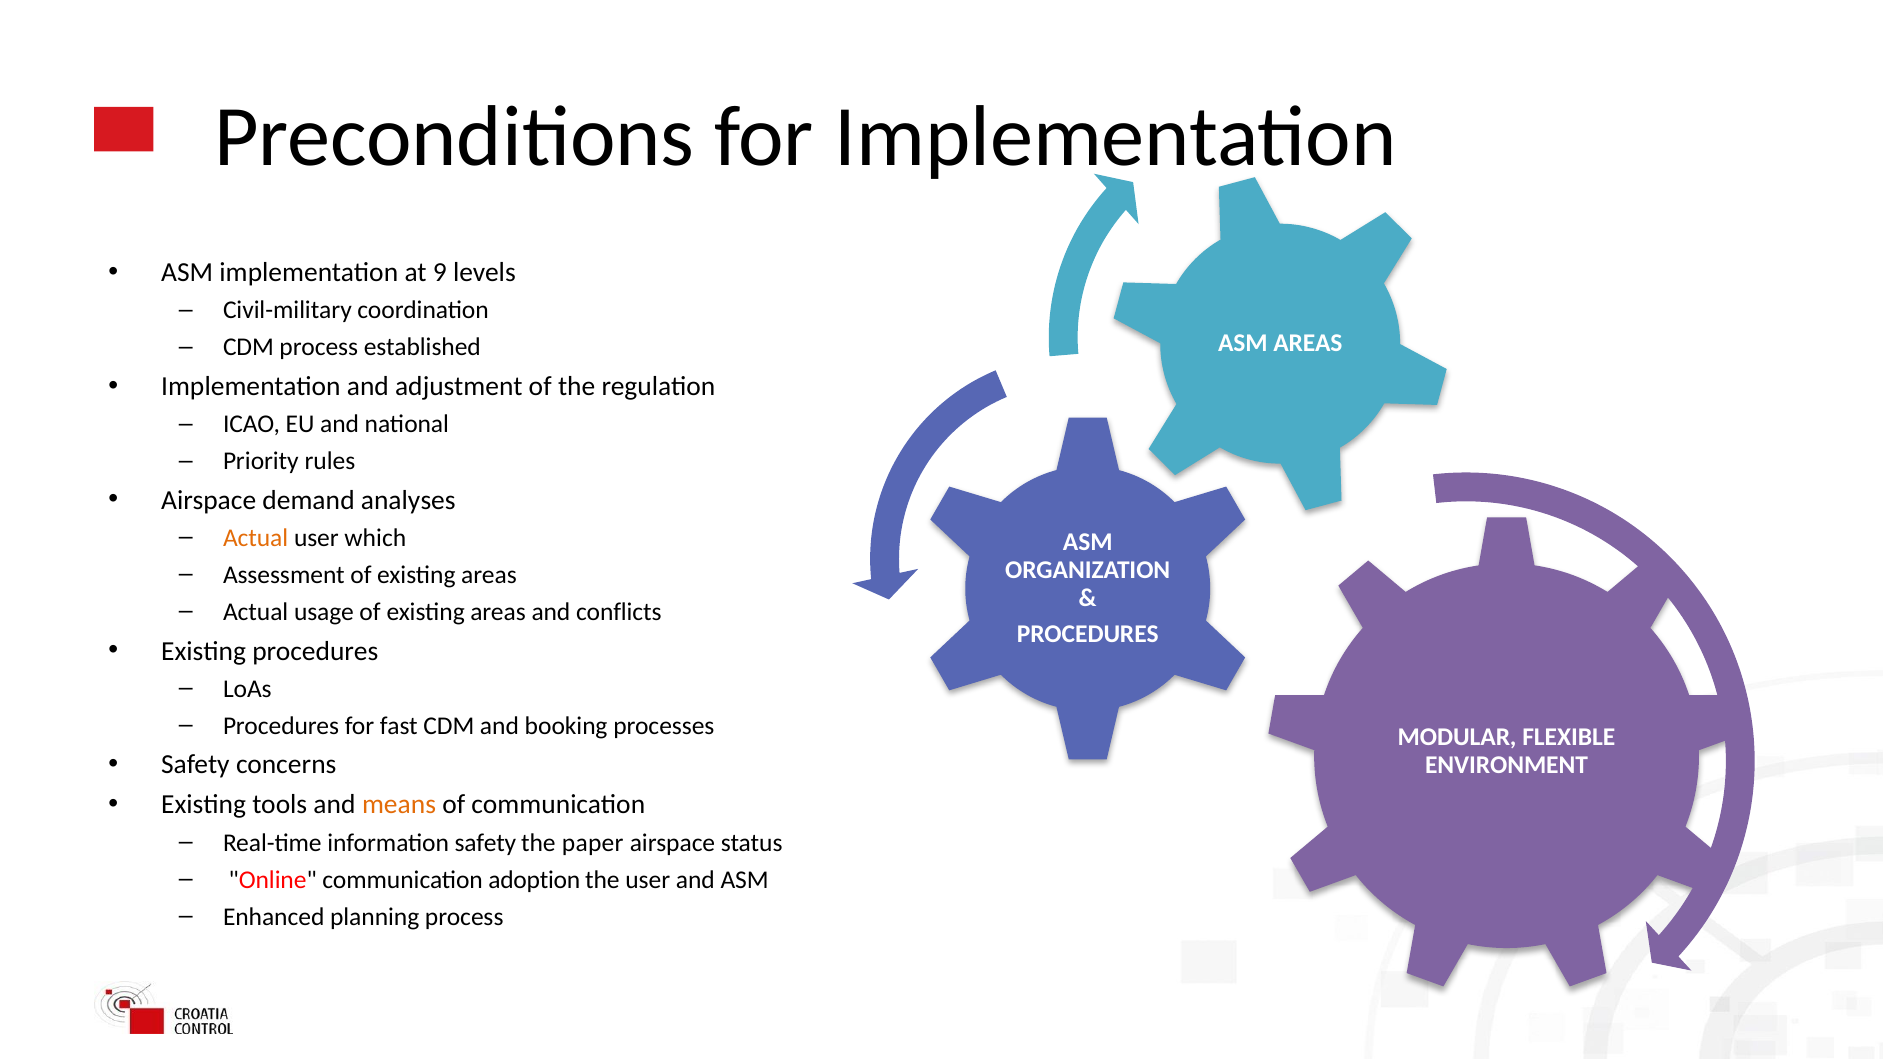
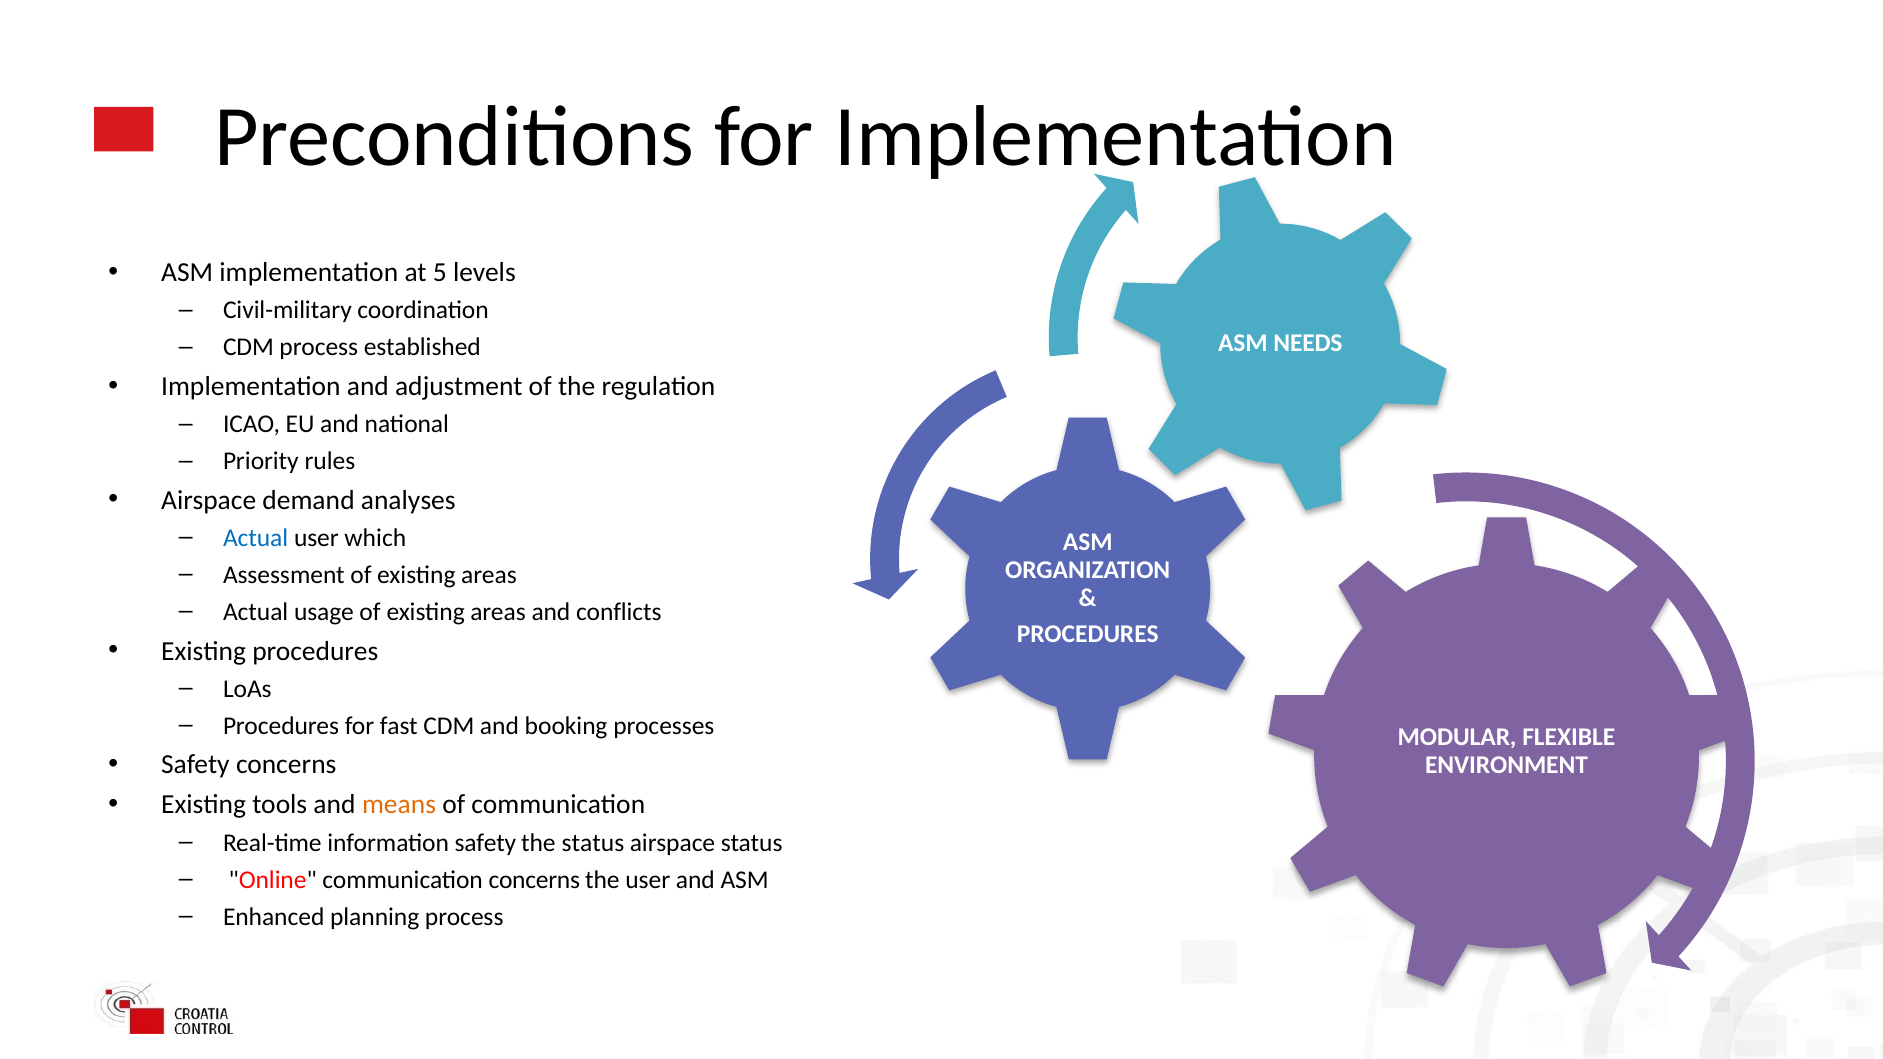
9: 9 -> 5 (440, 273)
ASM AREAS: AREAS -> NEEDS (1308, 344)
Actual colour: orange -> blue (256, 538)
the paper: paper -> status (593, 843)
communication adoption: adoption -> concerns (534, 880)
